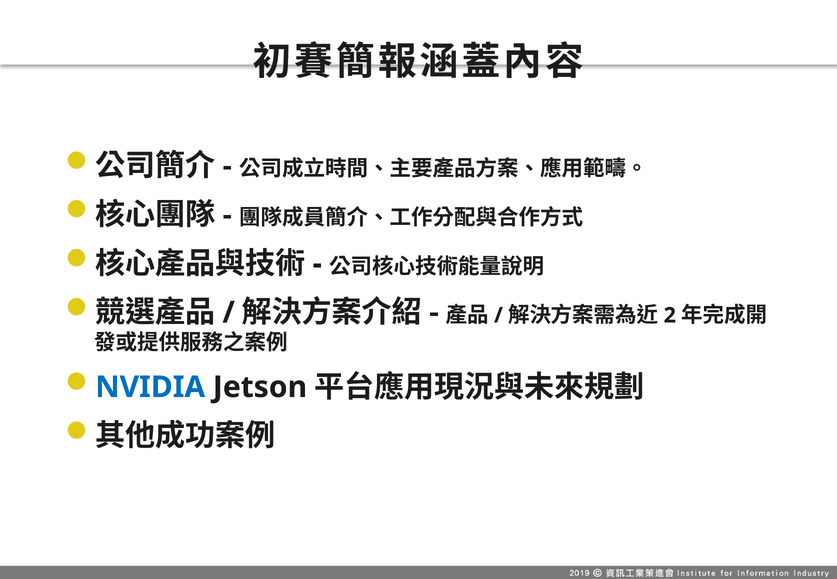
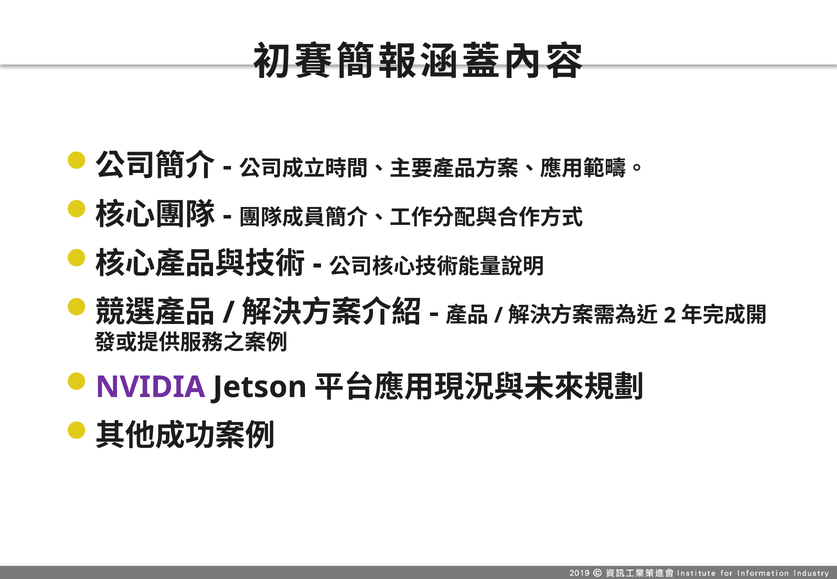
NVIDIA colour: blue -> purple (150, 387)
